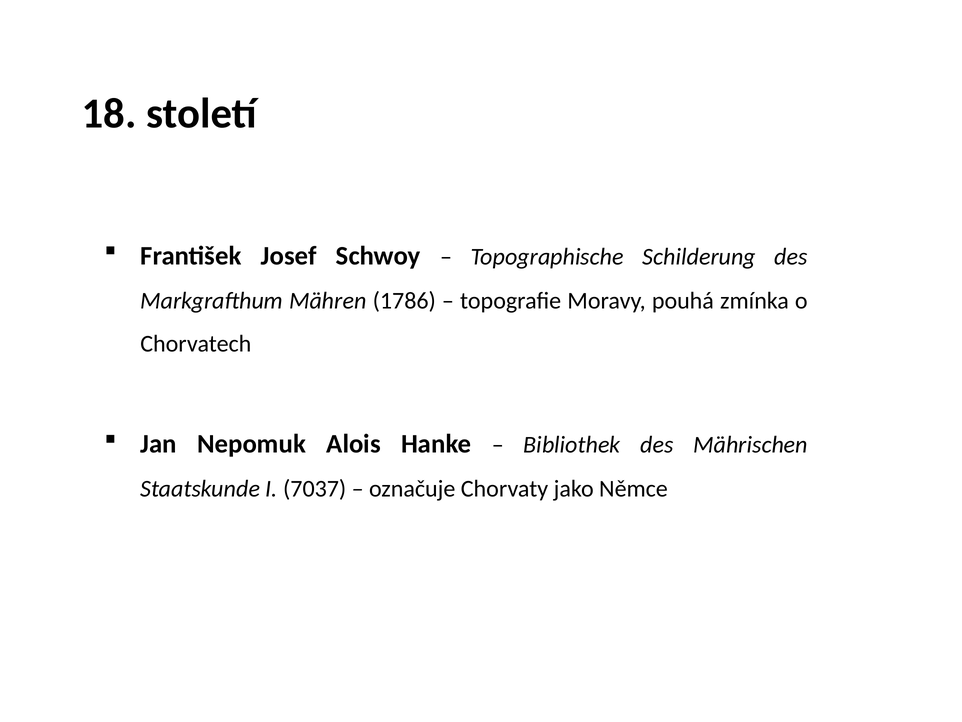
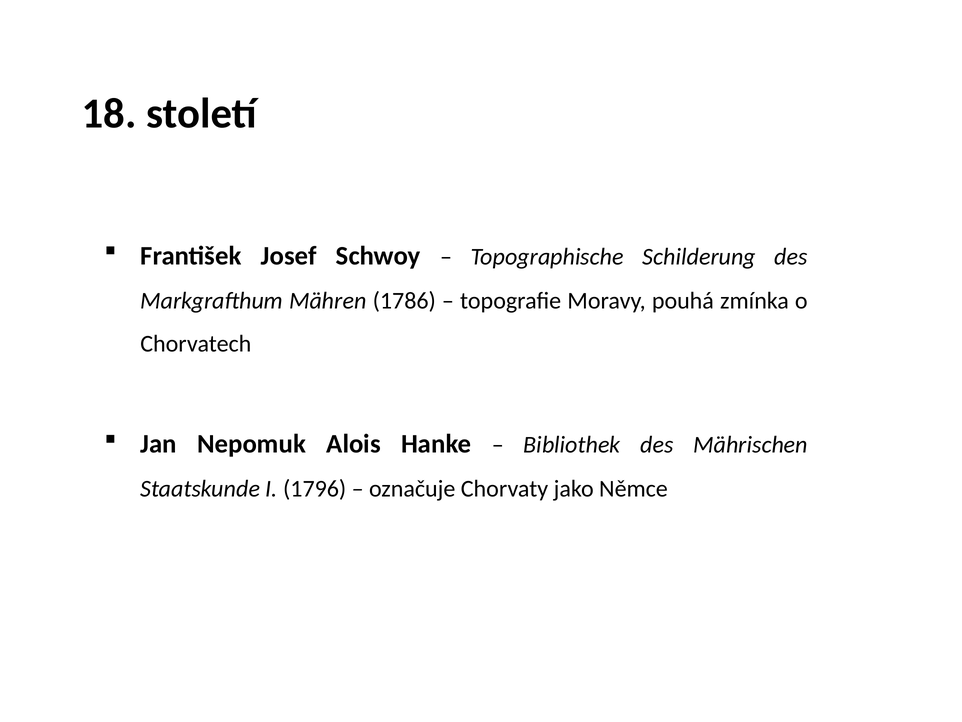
7037: 7037 -> 1796 (315, 489)
